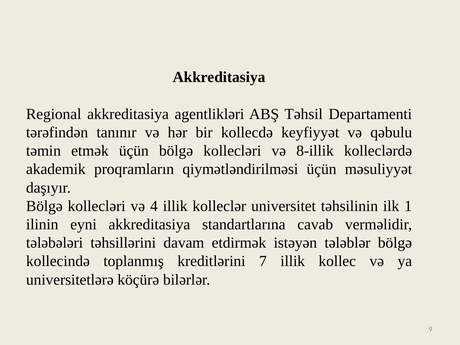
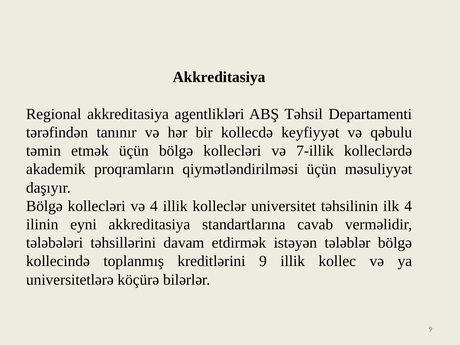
8-illik: 8-illik -> 7-illik (315, 151)
ilk 1: 1 -> 4 (408, 206)
kreditlərini 7: 7 -> 9 (263, 261)
